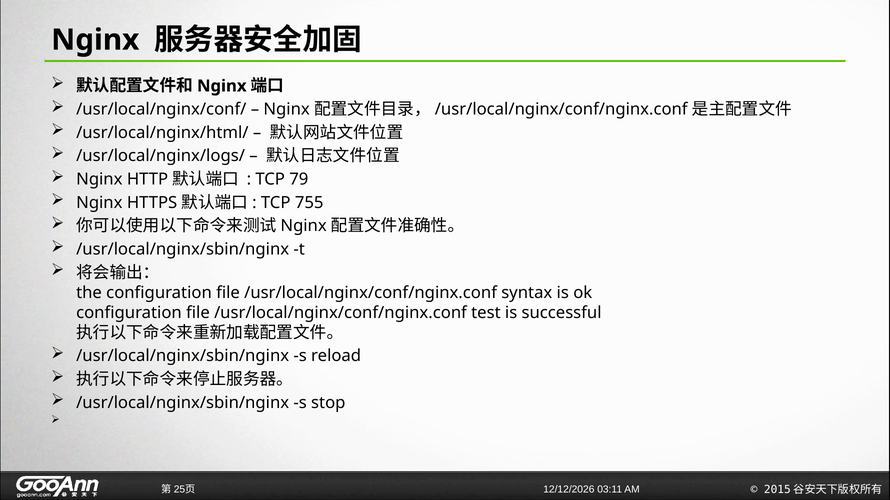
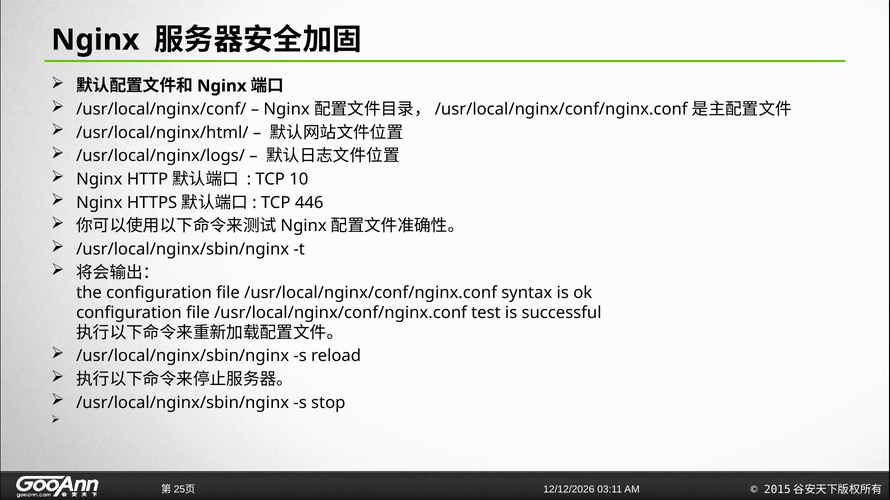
79: 79 -> 10 (299, 180)
755: 755 -> 446 (309, 203)
